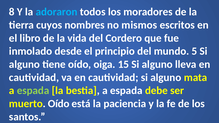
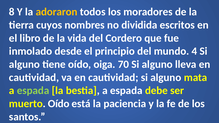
adoraron colour: light blue -> yellow (57, 12)
mismos: mismos -> dividida (139, 25)
5: 5 -> 4 (194, 51)
15: 15 -> 70 (123, 64)
